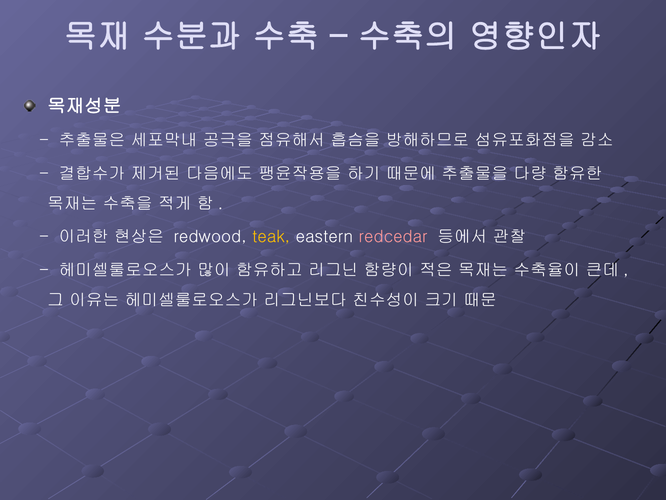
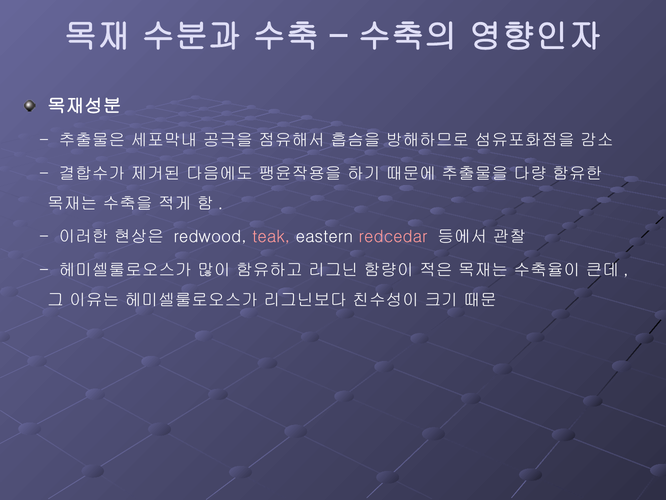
teak colour: yellow -> pink (271, 237)
